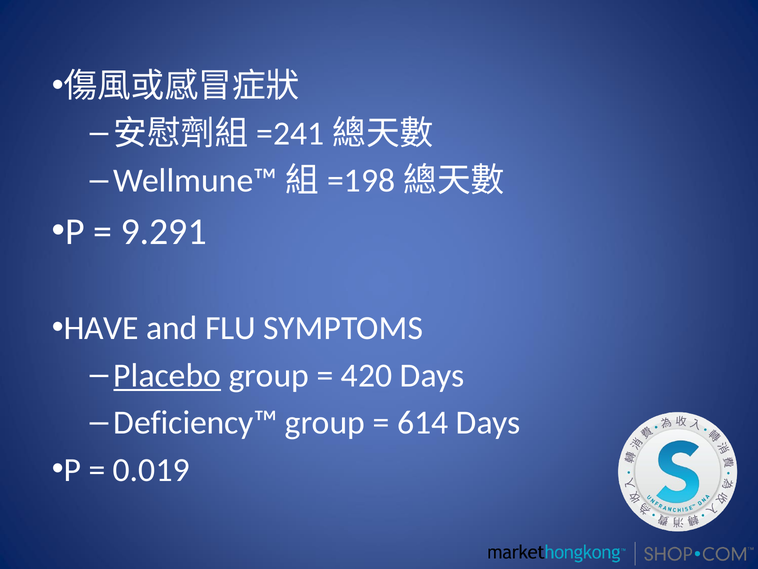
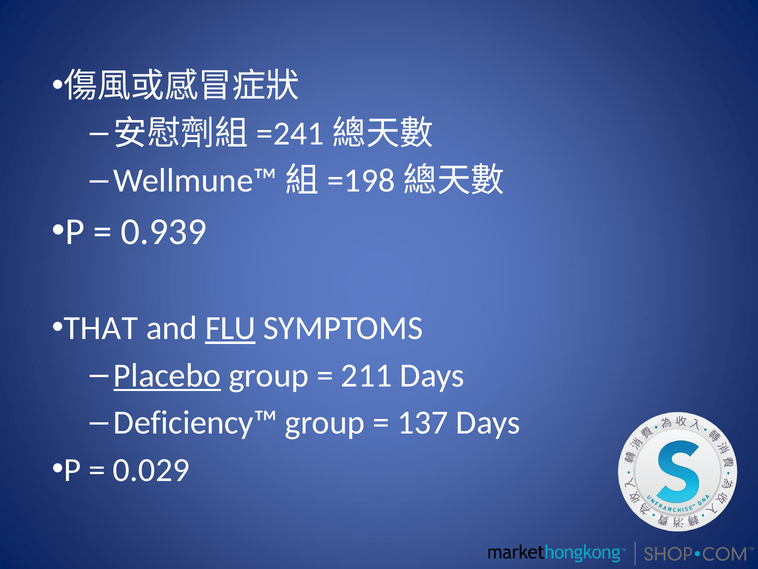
9.291: 9.291 -> 0.939 (164, 231)
HAVE: HAVE -> THAT (101, 328)
FLU underline: none -> present (231, 328)
420: 420 -> 211 (367, 375)
614: 614 -> 137 (423, 422)
0.019: 0.019 -> 0.029 (151, 469)
